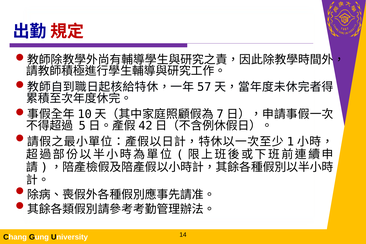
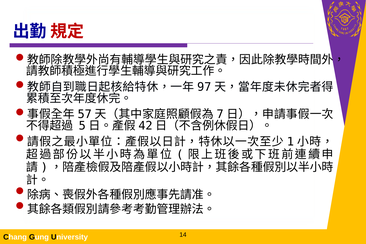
57: 57 -> 97 (204, 87)
10: 10 -> 57 (85, 114)
